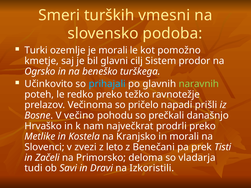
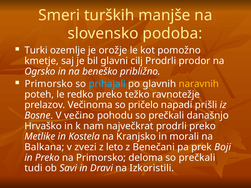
vmesni: vmesni -> manjše (164, 15)
je morali: morali -> orožje (113, 50)
cilj Sistem: Sistem -> Prodrli (161, 61)
turškega: turškega -> približno (140, 71)
Učinkovito: Učinkovito -> Primorsko (49, 84)
naravnih colour: light green -> yellow (199, 84)
Slovenci: Slovenci -> Balkana (44, 147)
Tisti: Tisti -> Boji (223, 147)
in Začeli: Začeli -> Preko (47, 158)
deloma so vladarja: vladarja -> prečkali (197, 158)
